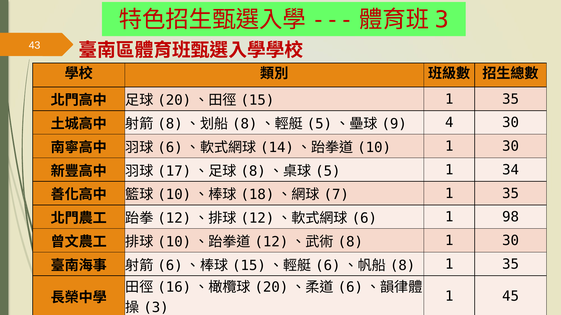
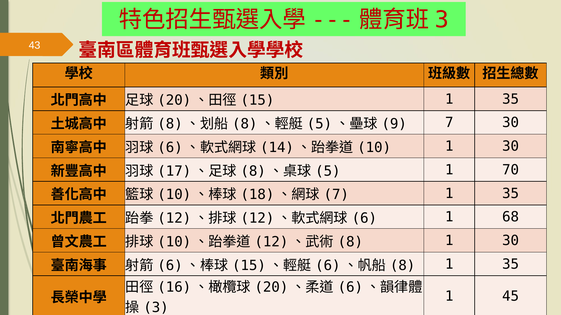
4: 4 -> 7 (449, 123)
34: 34 -> 70 (511, 170)
98: 98 -> 68 (511, 217)
